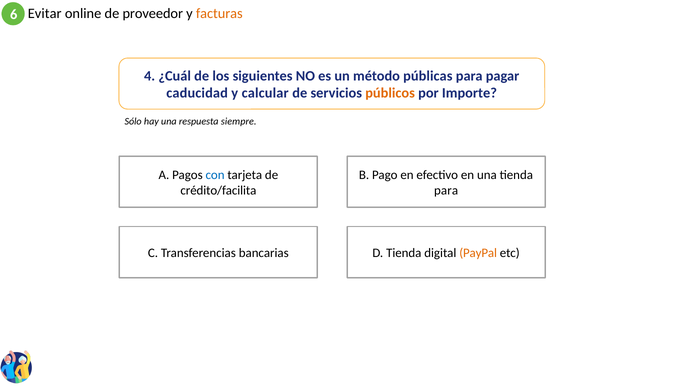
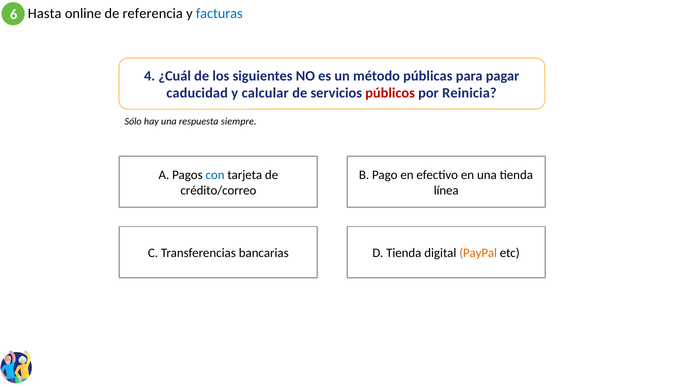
Evitar: Evitar -> Hasta (45, 14)
proveedor: proveedor -> referencia (153, 14)
facturas colour: orange -> blue (219, 14)
públicos colour: orange -> red (390, 93)
Importe: Importe -> Reinicia (469, 93)
crédito/facilita: crédito/facilita -> crédito/correo (218, 191)
para: para -> línea (446, 191)
